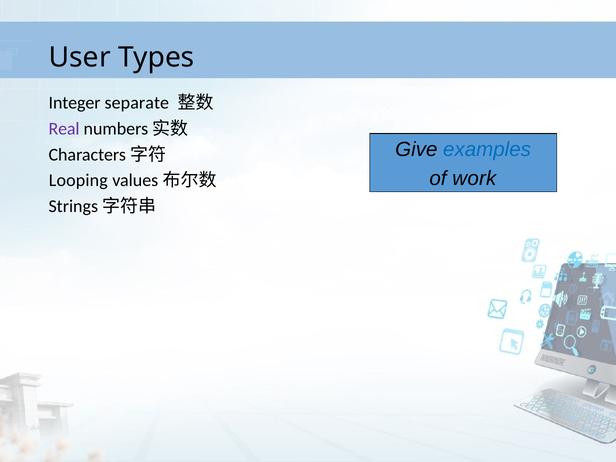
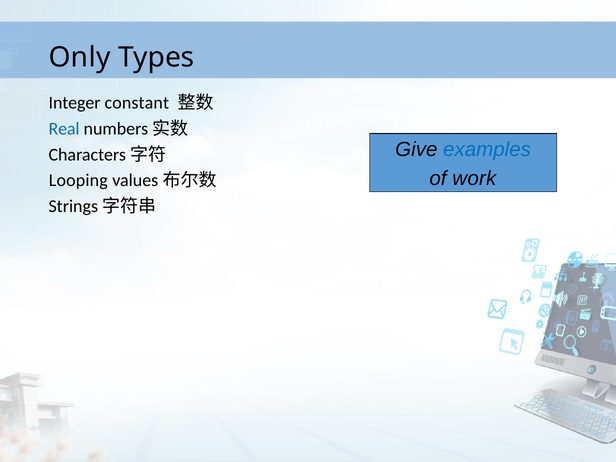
User: User -> Only (80, 57)
separate: separate -> constant (137, 103)
Real colour: purple -> blue (64, 129)
